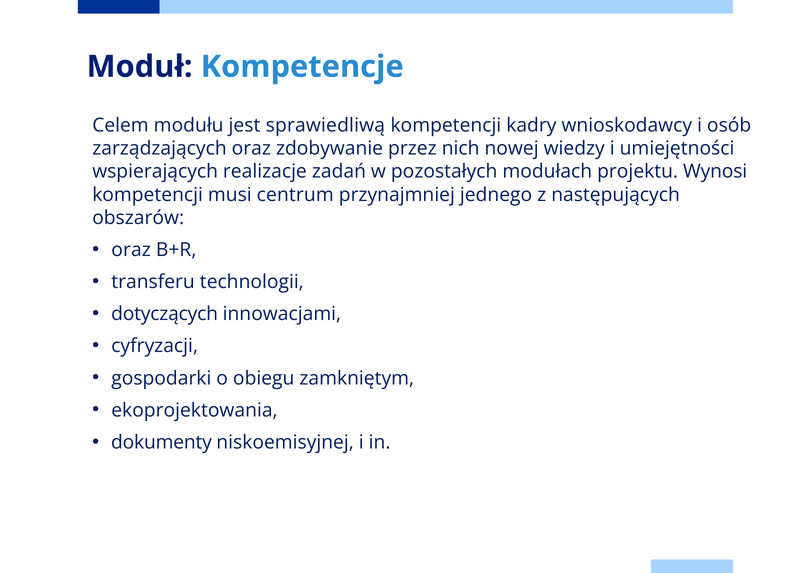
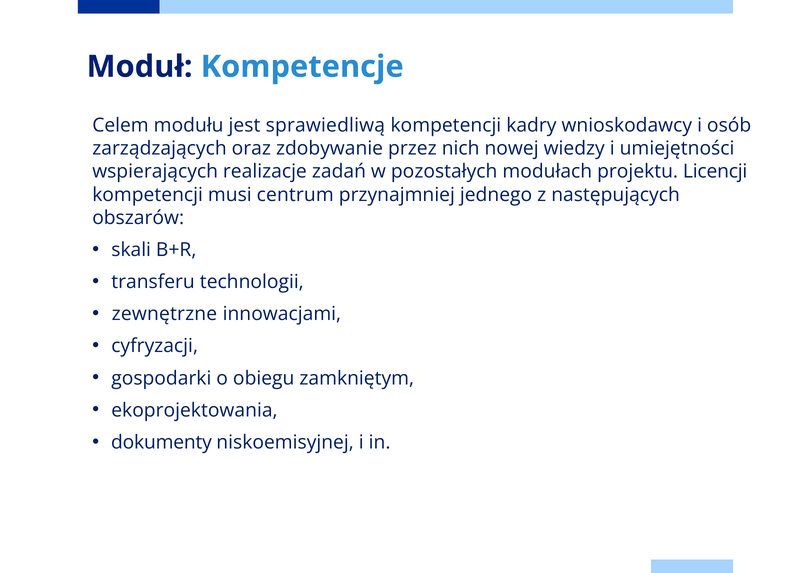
Wynosi: Wynosi -> Licencji (715, 172)
oraz: oraz -> skali (131, 250)
dotyczących: dotyczących -> zewnętrzne (164, 314)
